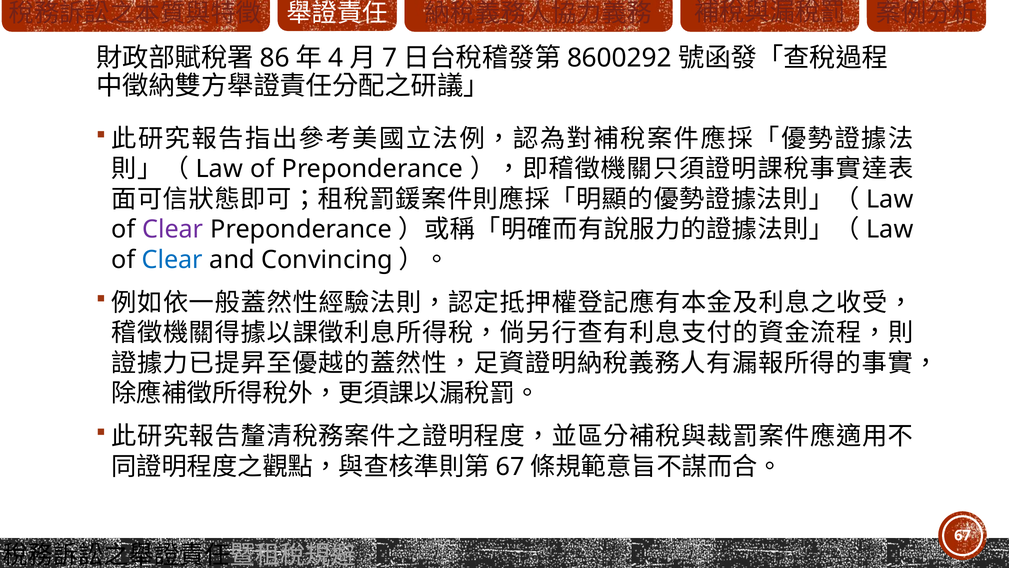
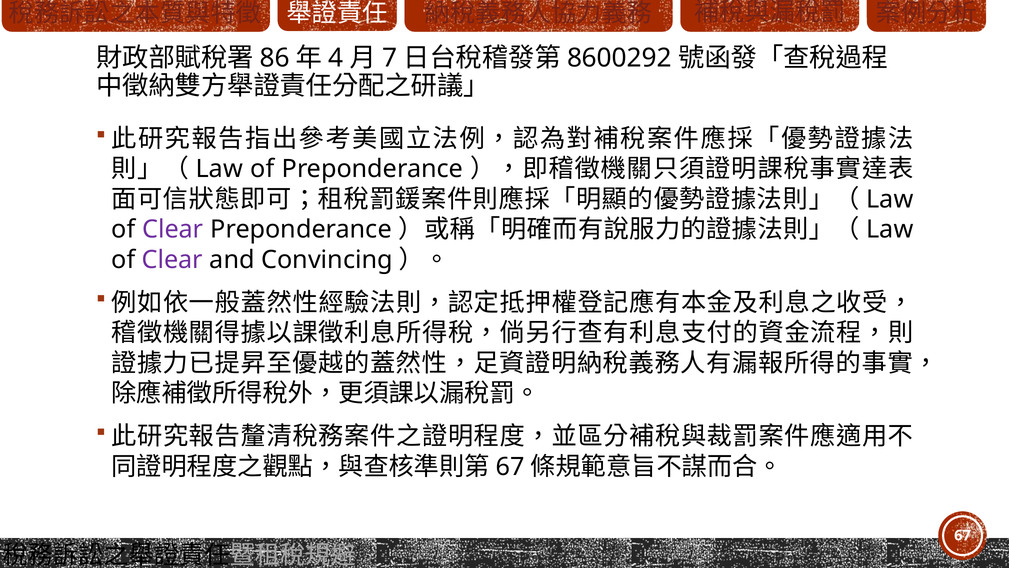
Clear colour: blue -> purple (172, 260)
